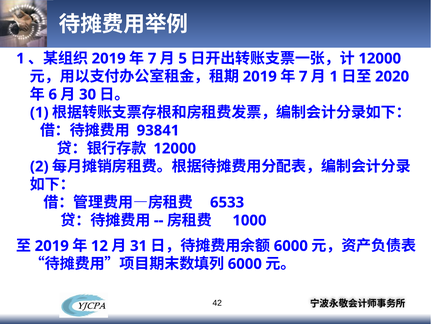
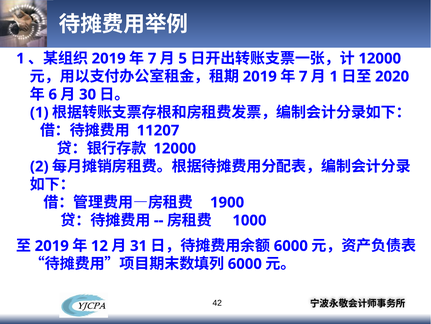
93841: 93841 -> 11207 (158, 130)
6533: 6533 -> 1900 (227, 202)
